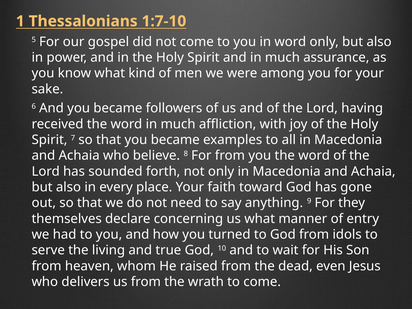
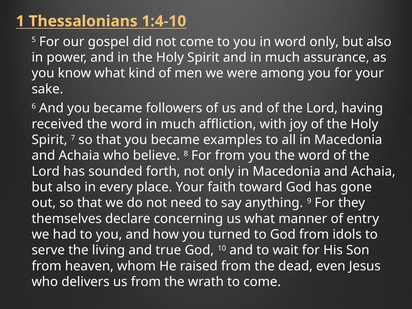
1:7-10: 1:7-10 -> 1:4-10 (164, 21)
